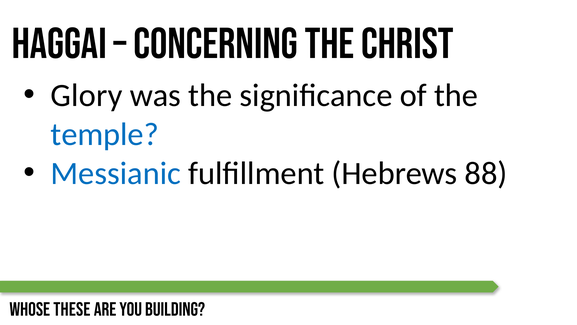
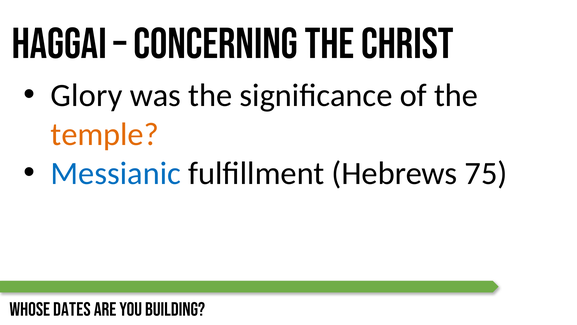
temple colour: blue -> orange (105, 134)
88: 88 -> 75 (486, 173)
these: these -> dates (72, 309)
